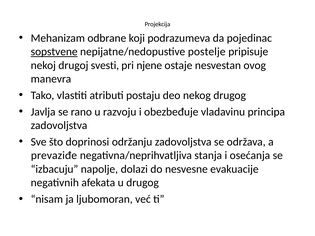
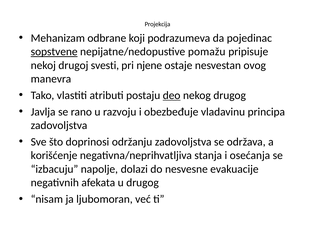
postelje: postelje -> pomažu (207, 52)
deo underline: none -> present (172, 95)
prevaziđe: prevaziđe -> korišćenje (54, 156)
